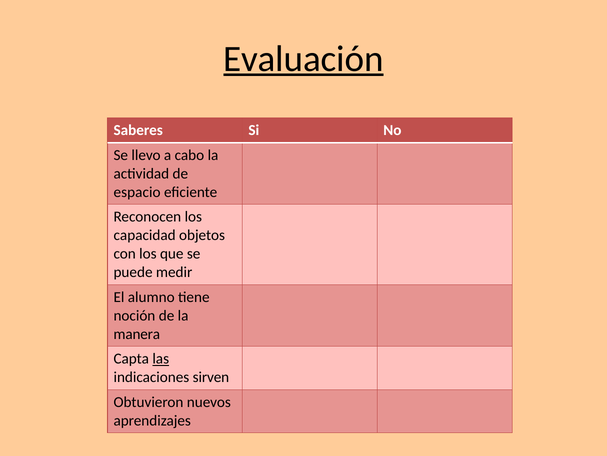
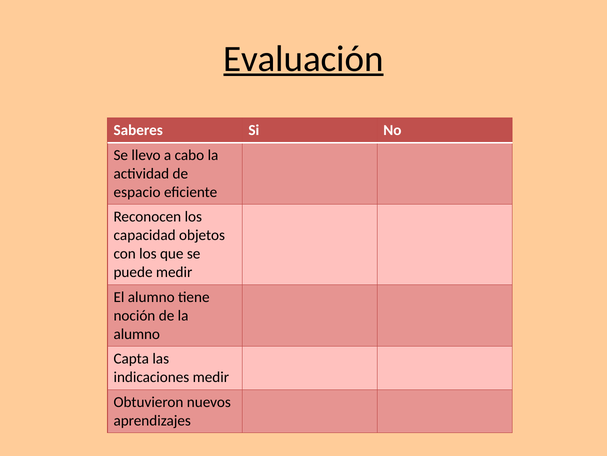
manera: manera -> alumno (137, 334)
las underline: present -> none (161, 358)
indicaciones sirven: sirven -> medir (211, 377)
